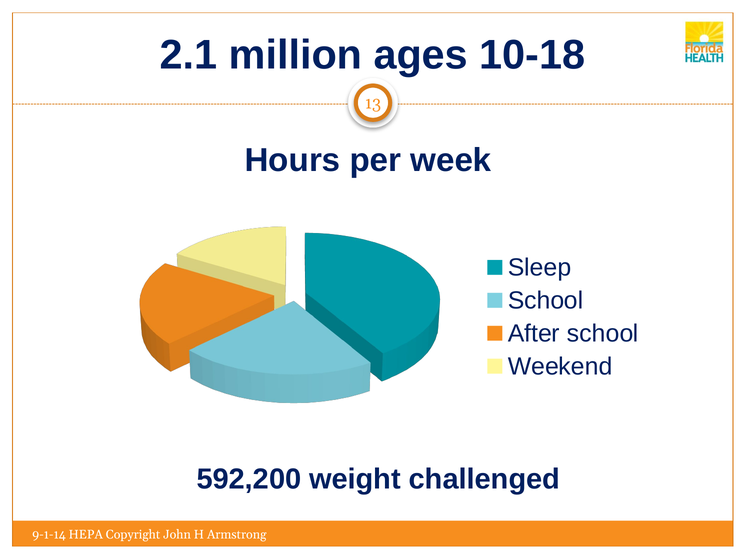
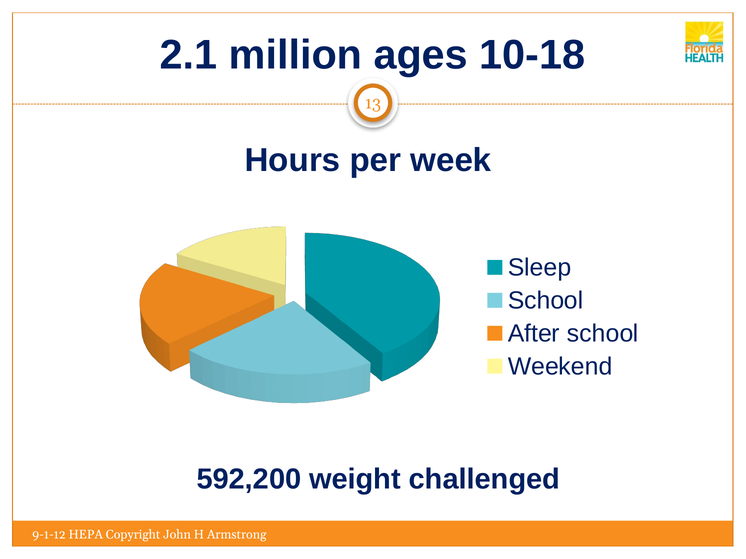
9-1-14: 9-1-14 -> 9-1-12 (49, 535)
